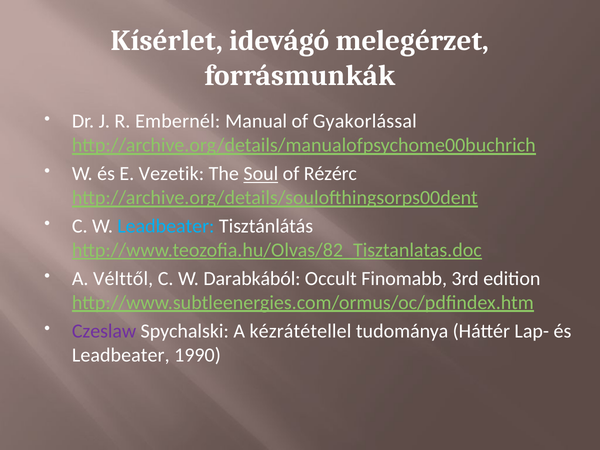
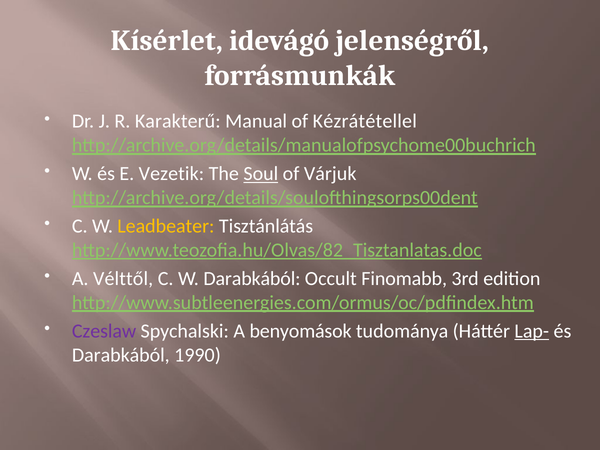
melegérzet: melegérzet -> jelenségről (412, 40)
Embernél: Embernél -> Karakterű (178, 121)
Gyakorlással: Gyakorlással -> Kézrátétellel (365, 121)
Rézérc: Rézérc -> Várjuk (330, 174)
Leadbeater colour: light blue -> yellow (166, 226)
kézrátétellel: kézrátétellel -> benyomások (301, 331)
Lap- underline: none -> present (532, 331)
Leadbeater: Leadbeater -> Darabkából (121, 355)
